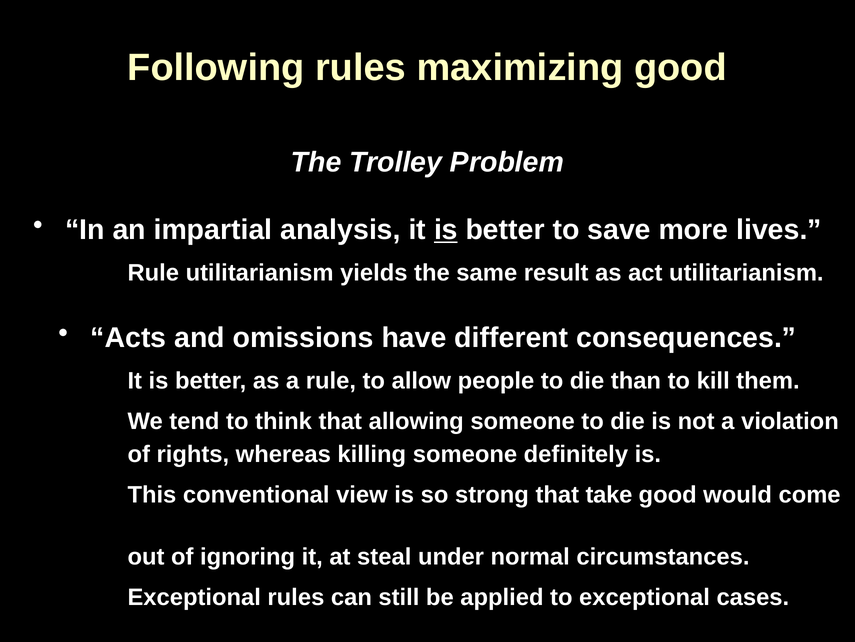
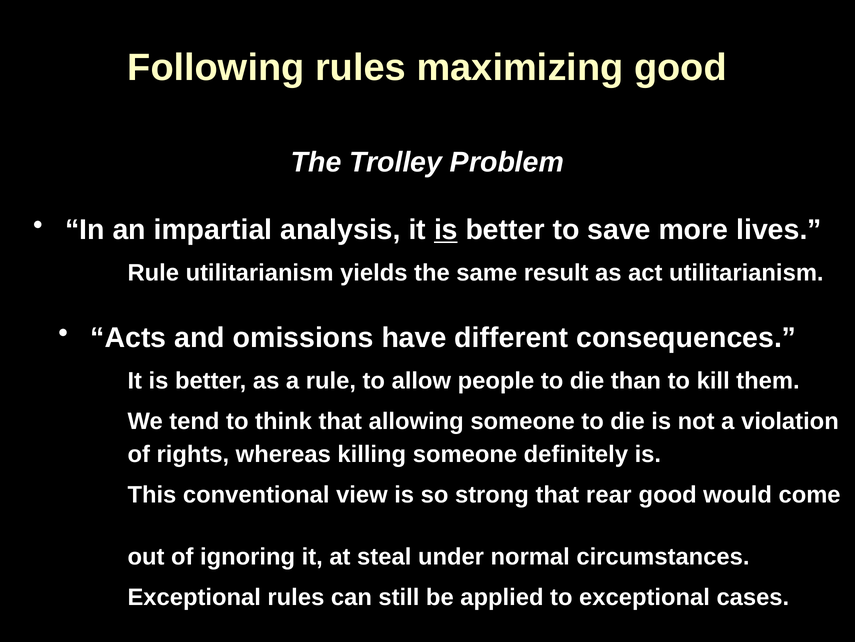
take: take -> rear (609, 494)
